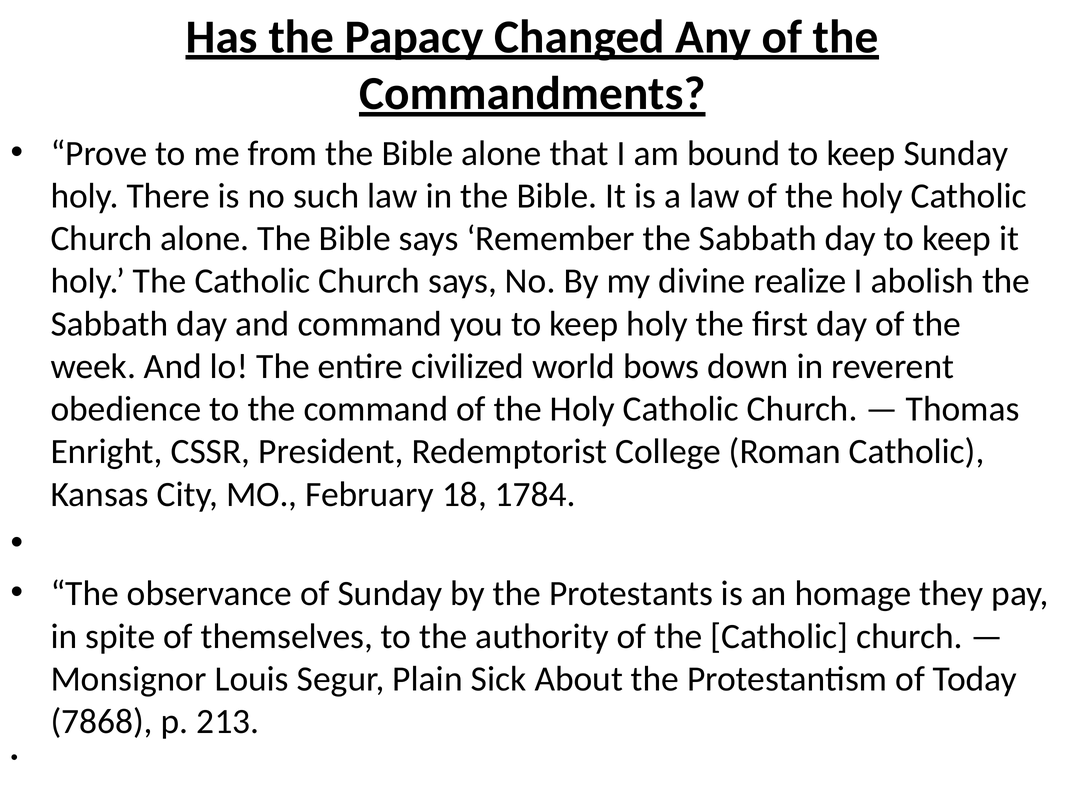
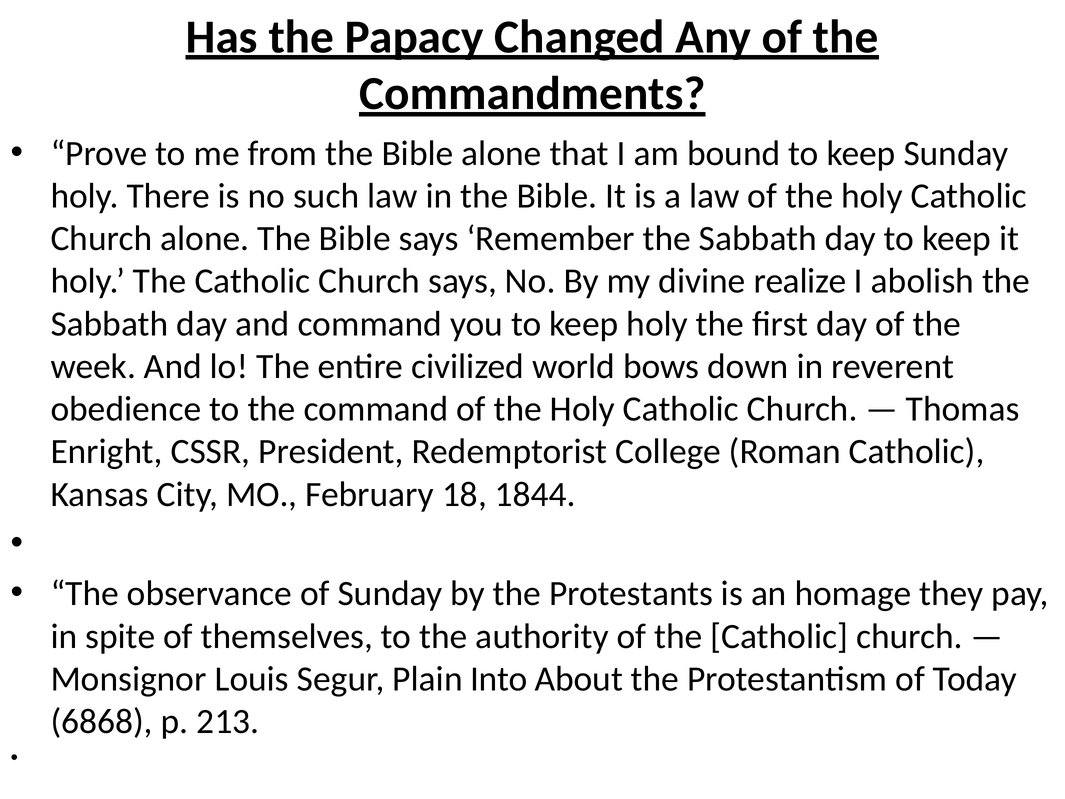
1784: 1784 -> 1844 (535, 494)
Sick: Sick -> Into (499, 679)
7868: 7868 -> 6868 (102, 721)
